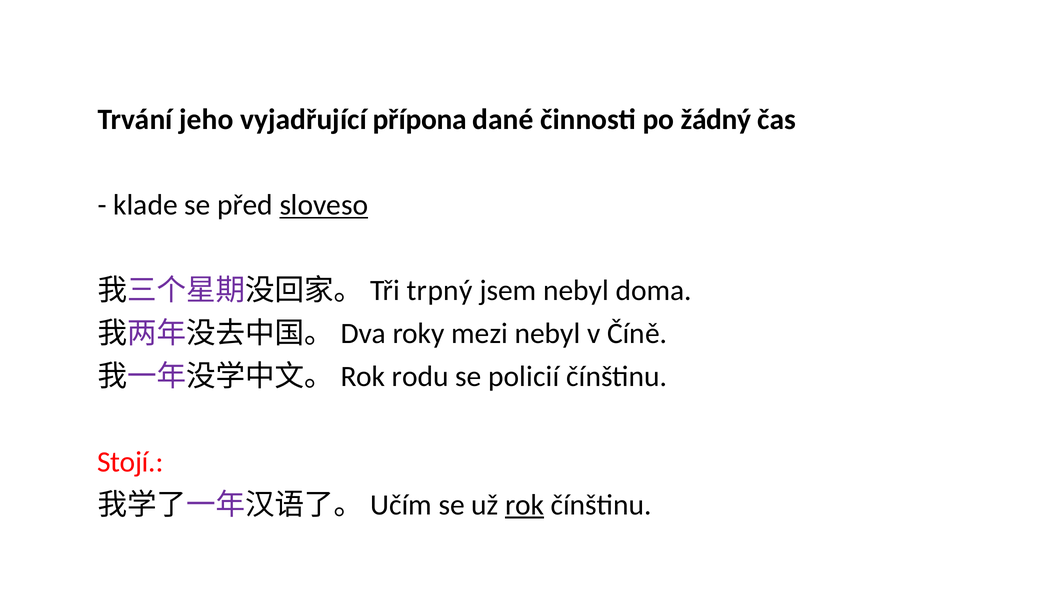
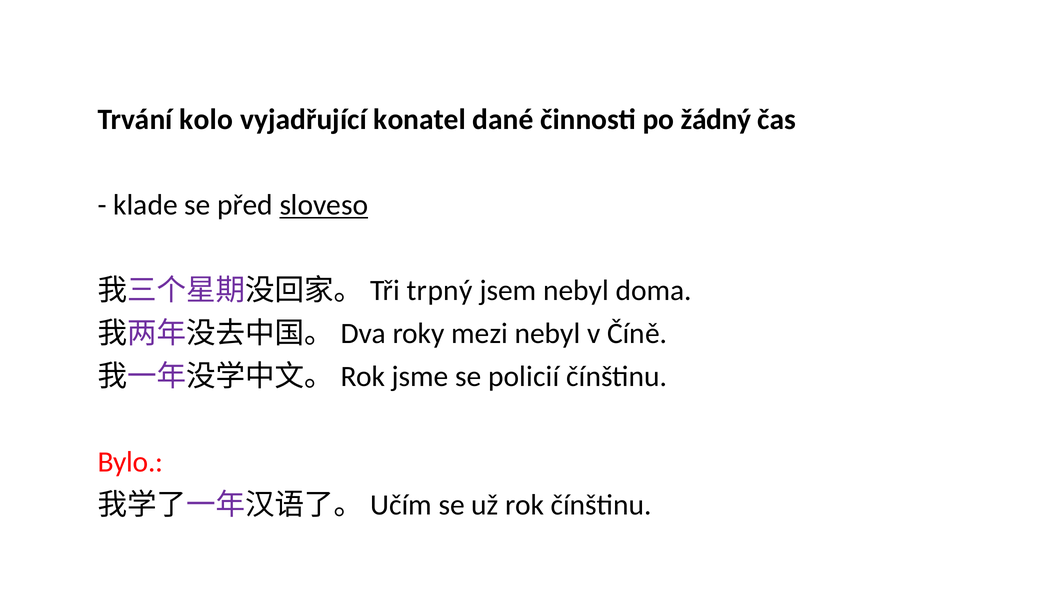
jeho: jeho -> kolo (206, 119)
přípona: přípona -> konatel (420, 119)
rodu: rodu -> jsme (420, 376)
Stojí: Stojí -> Bylo (130, 462)
rok underline: present -> none (525, 505)
